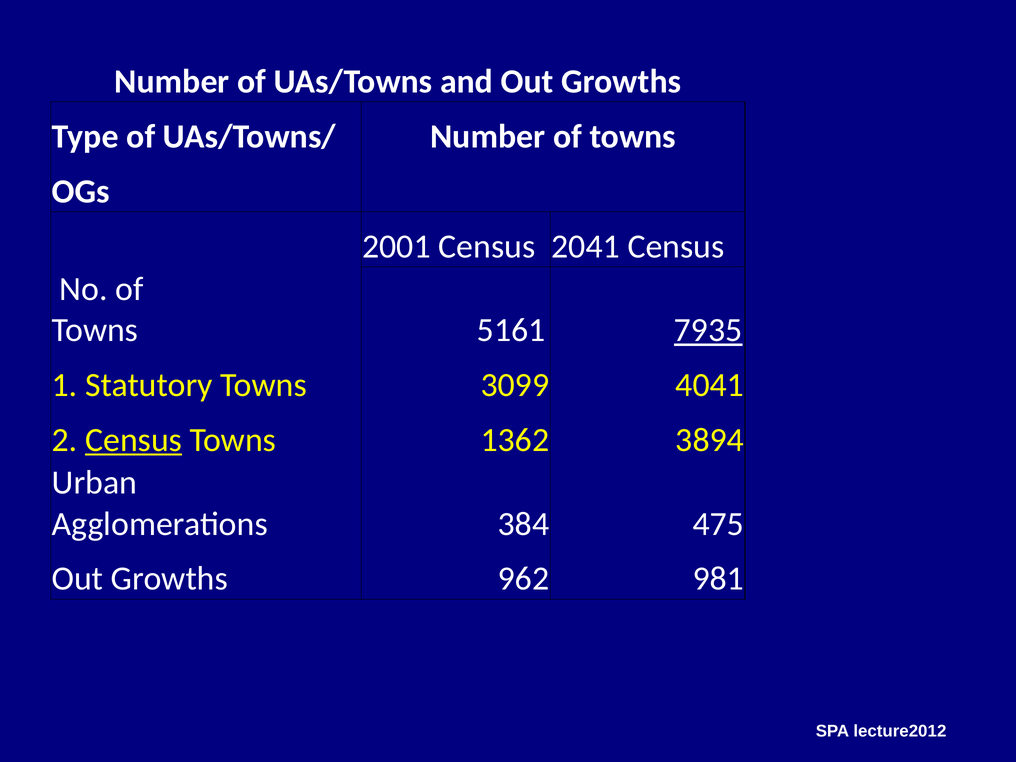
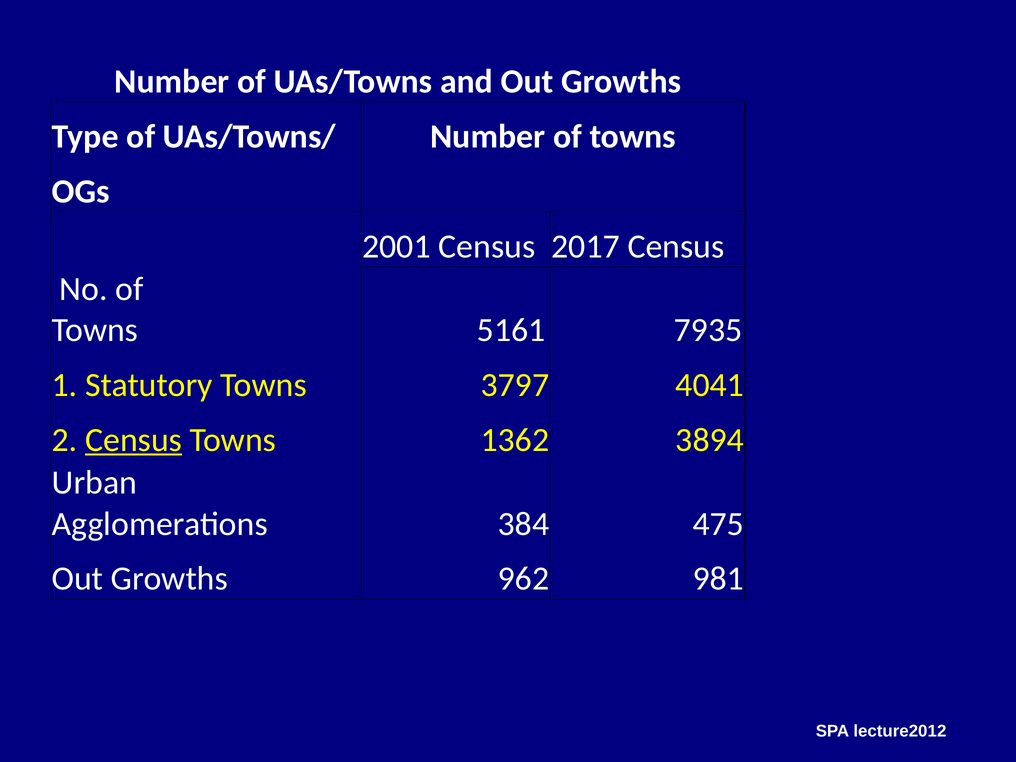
2041: 2041 -> 2017 (586, 246)
7935 underline: present -> none (708, 330)
3099: 3099 -> 3797 (515, 385)
